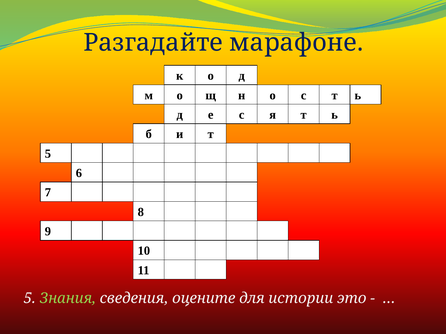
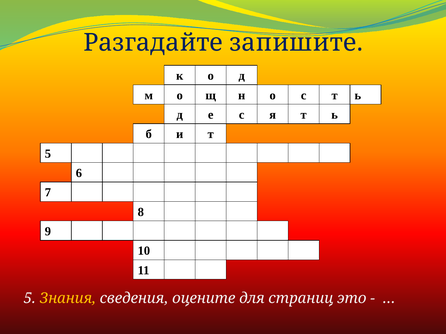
марафоне: марафоне -> запишите (296, 43)
Знания colour: light green -> yellow (68, 299)
истории: истории -> страниц (301, 299)
